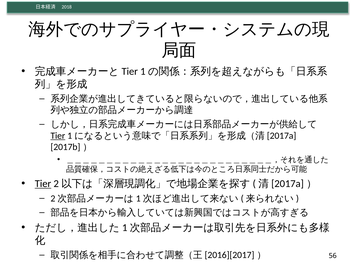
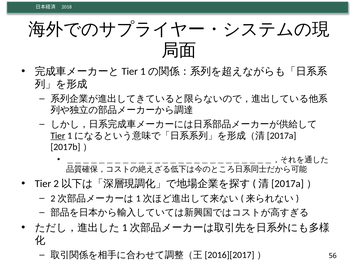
Tier underline: present -> none (43, 183)
